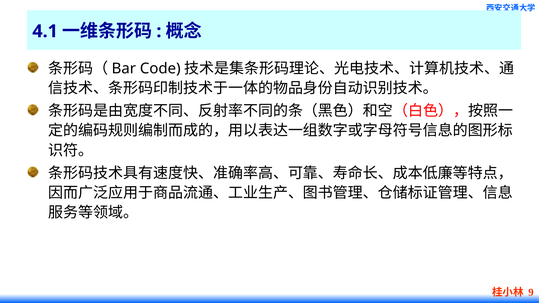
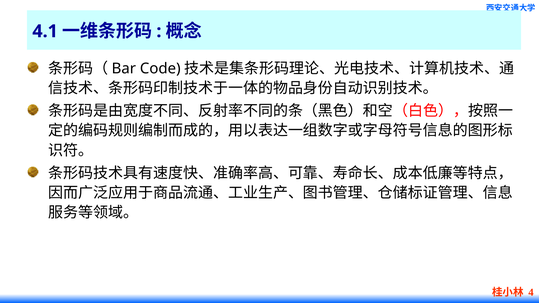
9: 9 -> 4 (531, 293)
